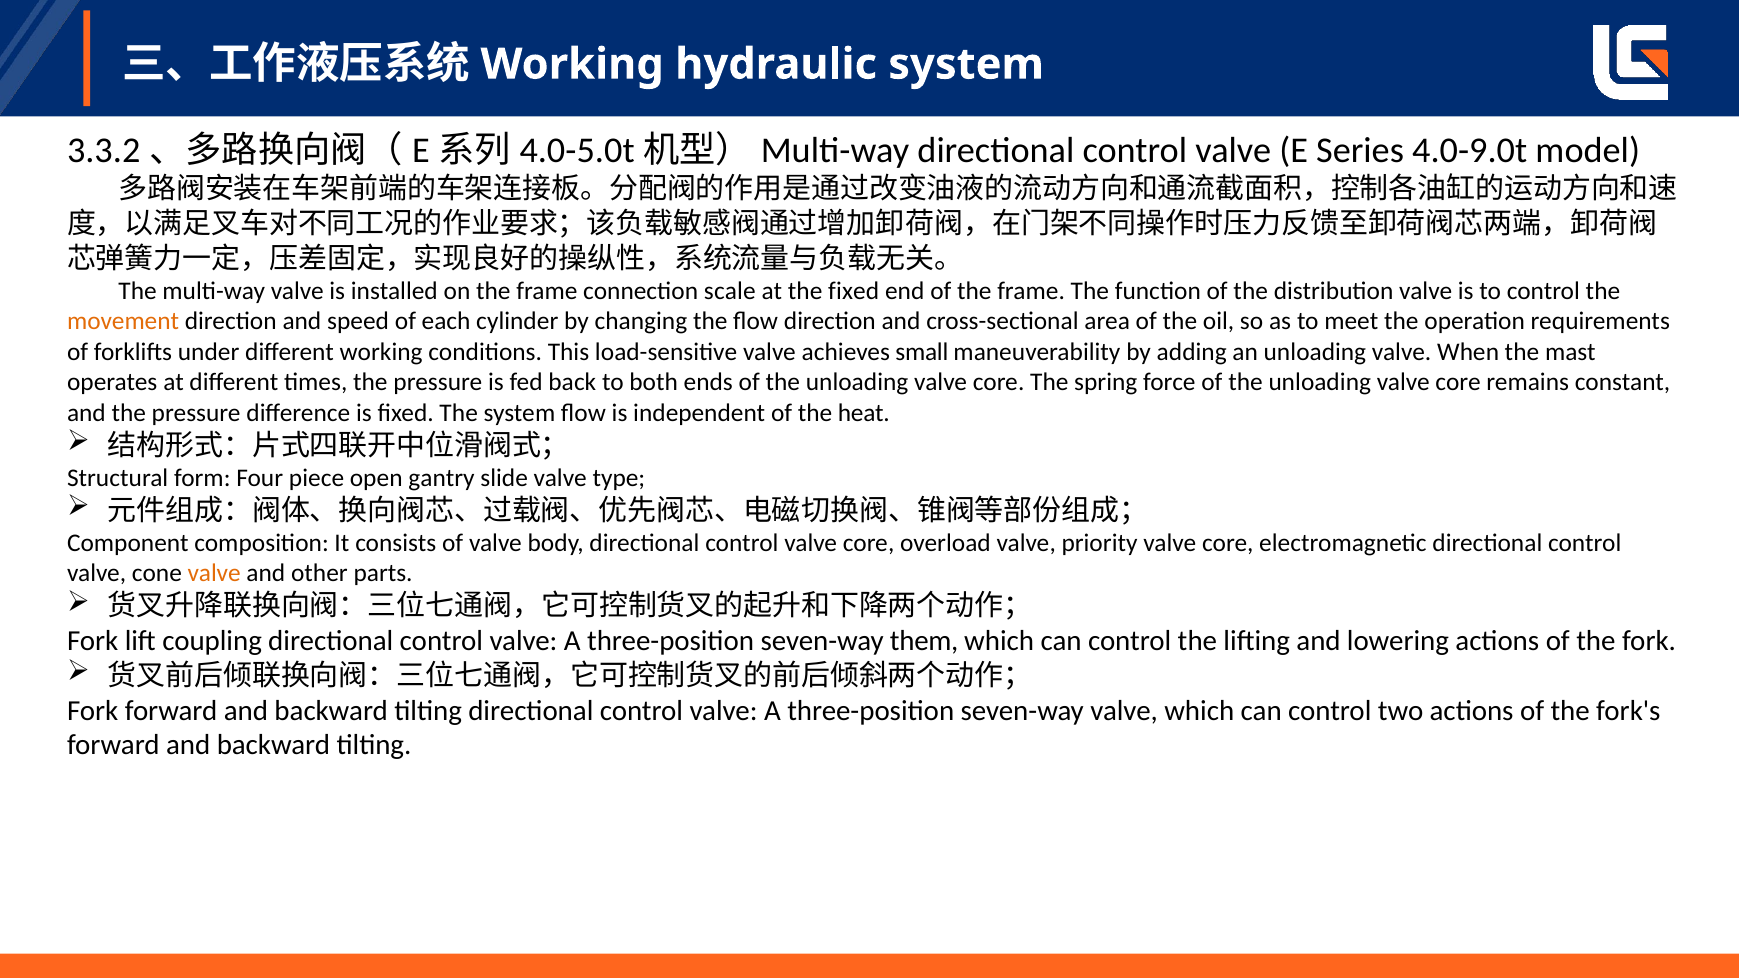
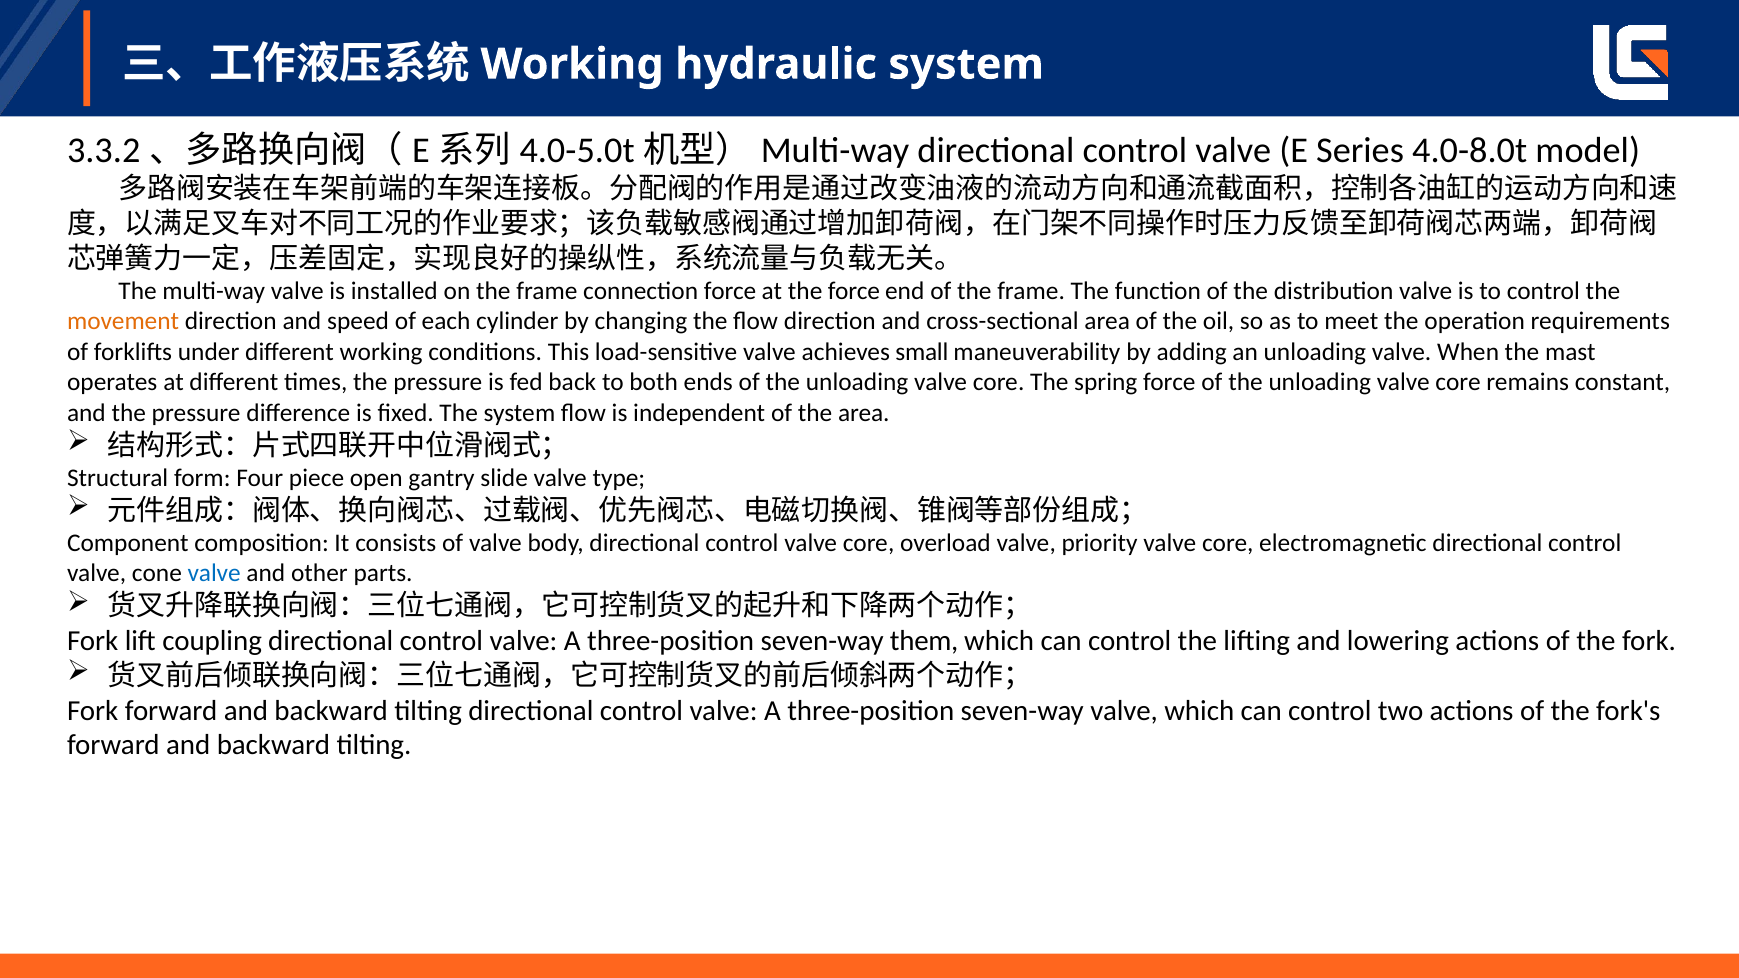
4.0-9.0t: 4.0-9.0t -> 4.0-8.0t (1470, 150)
connection scale: scale -> force (730, 291)
the fixed: fixed -> force (854, 291)
the heat: heat -> area (864, 413)
valve colour: orange -> blue (214, 574)
